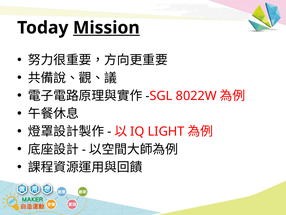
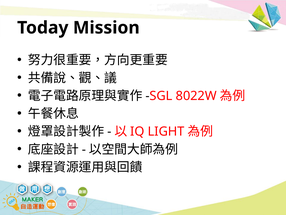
Mission underline: present -> none (106, 28)
